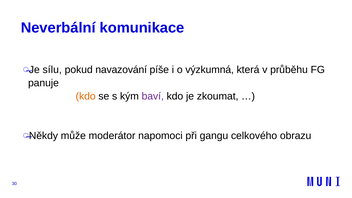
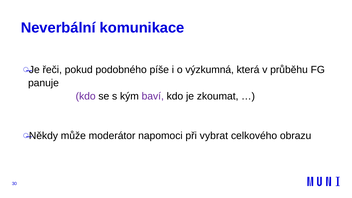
sílu: sílu -> řeči (52, 70)
navazování: navazování -> podobného (121, 70)
kdo colour: orange -> purple (86, 96)
gangu: gangu -> vybrat (214, 136)
